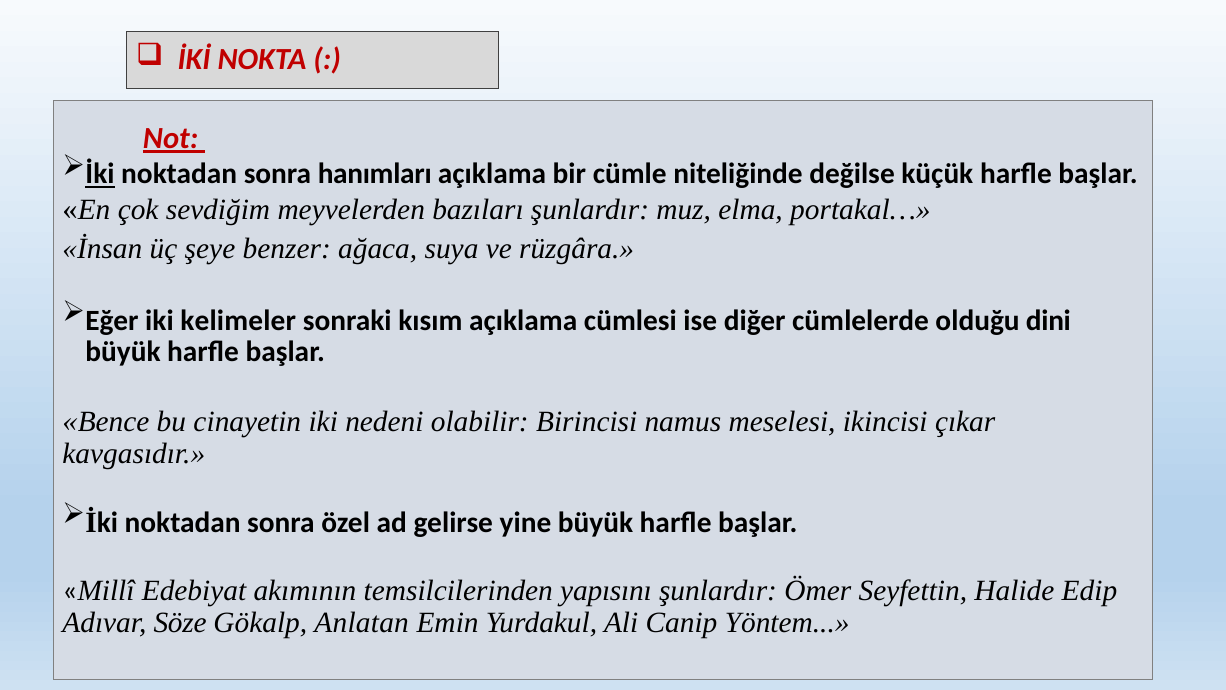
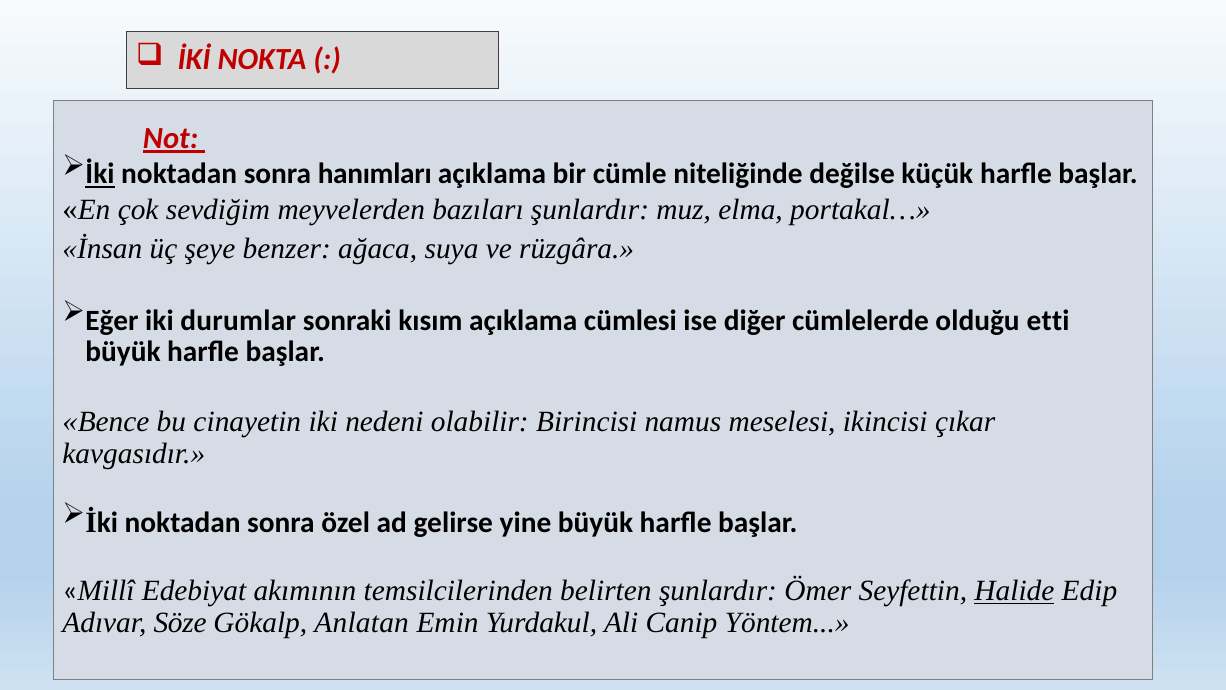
kelimeler: kelimeler -> durumlar (238, 320)
dini: dini -> etti (1048, 320)
yapısını: yapısını -> belirten (606, 591)
Halide underline: none -> present (1014, 591)
